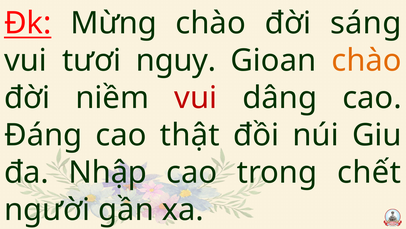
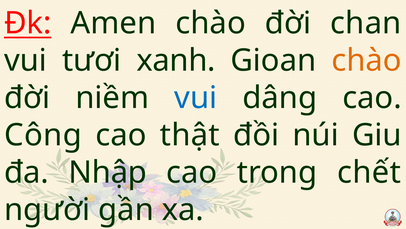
Mừng: Mừng -> Amen (114, 23)
sáng: sáng -> chan (366, 23)
nguy: nguy -> xanh (176, 61)
vui colour: red -> blue (196, 98)
Đáng: Đáng -> Công (43, 135)
